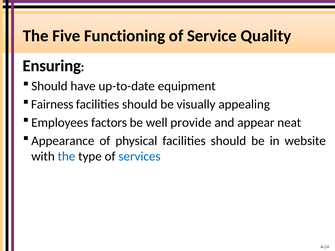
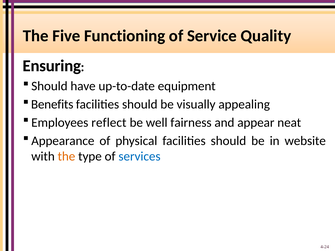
Fairness: Fairness -> Benefits (52, 104)
factors: factors -> reflect (109, 123)
provide: provide -> fairness (191, 123)
the colour: blue -> orange (66, 157)
